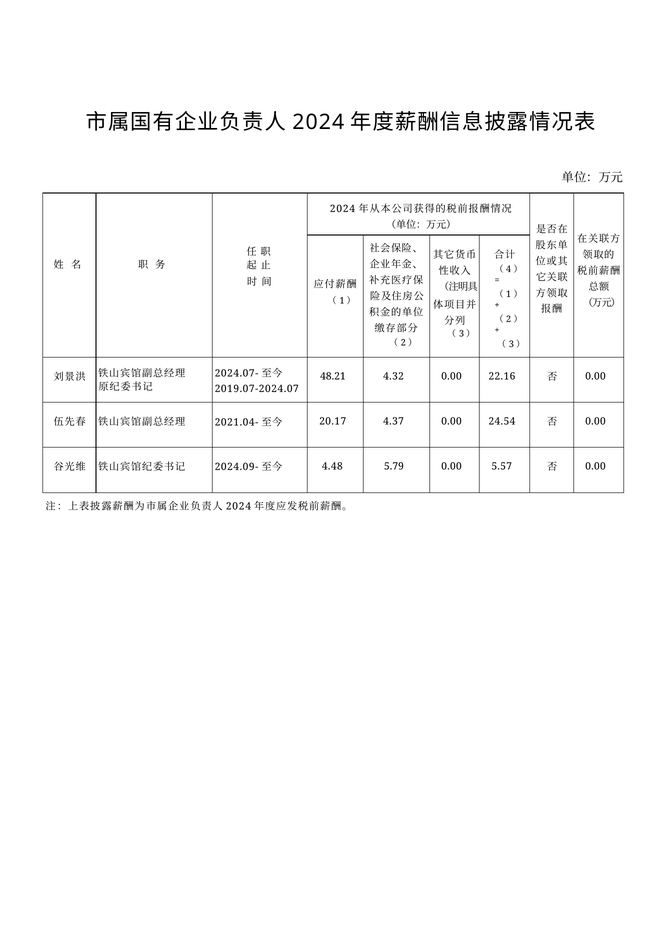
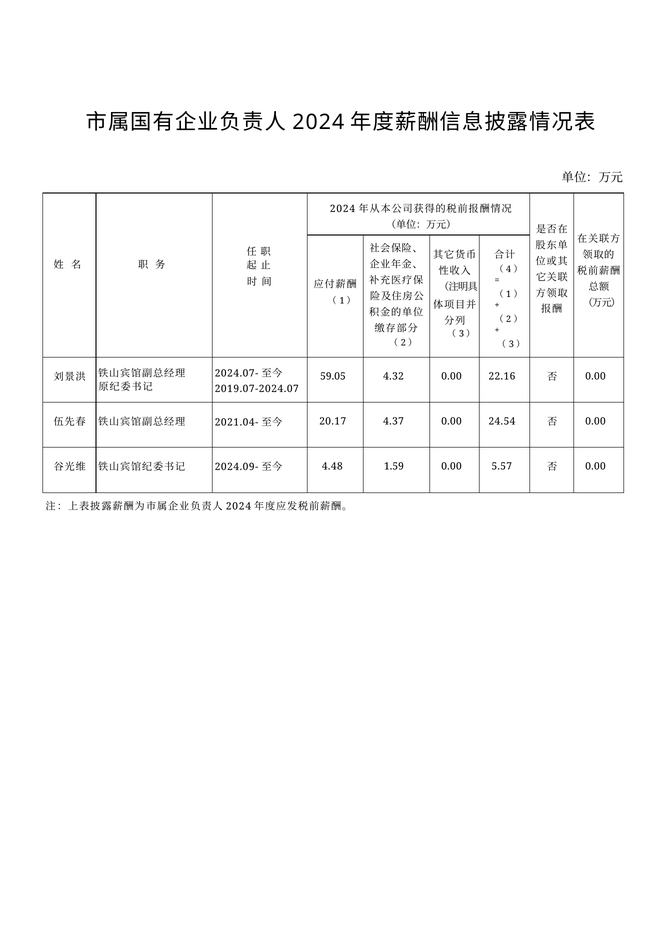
48.21: 48.21 -> 59.05 (333, 376)
5.79: 5.79 -> 1.59 (394, 466)
